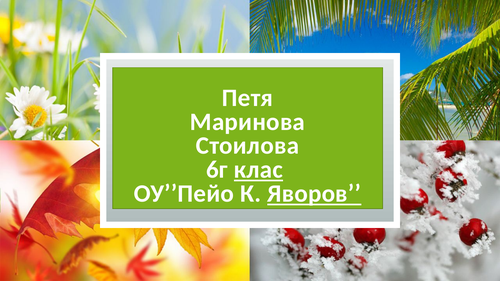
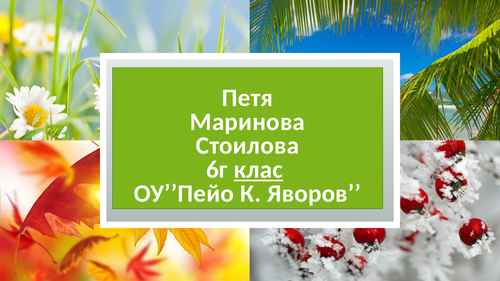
Яворов underline: present -> none (314, 194)
